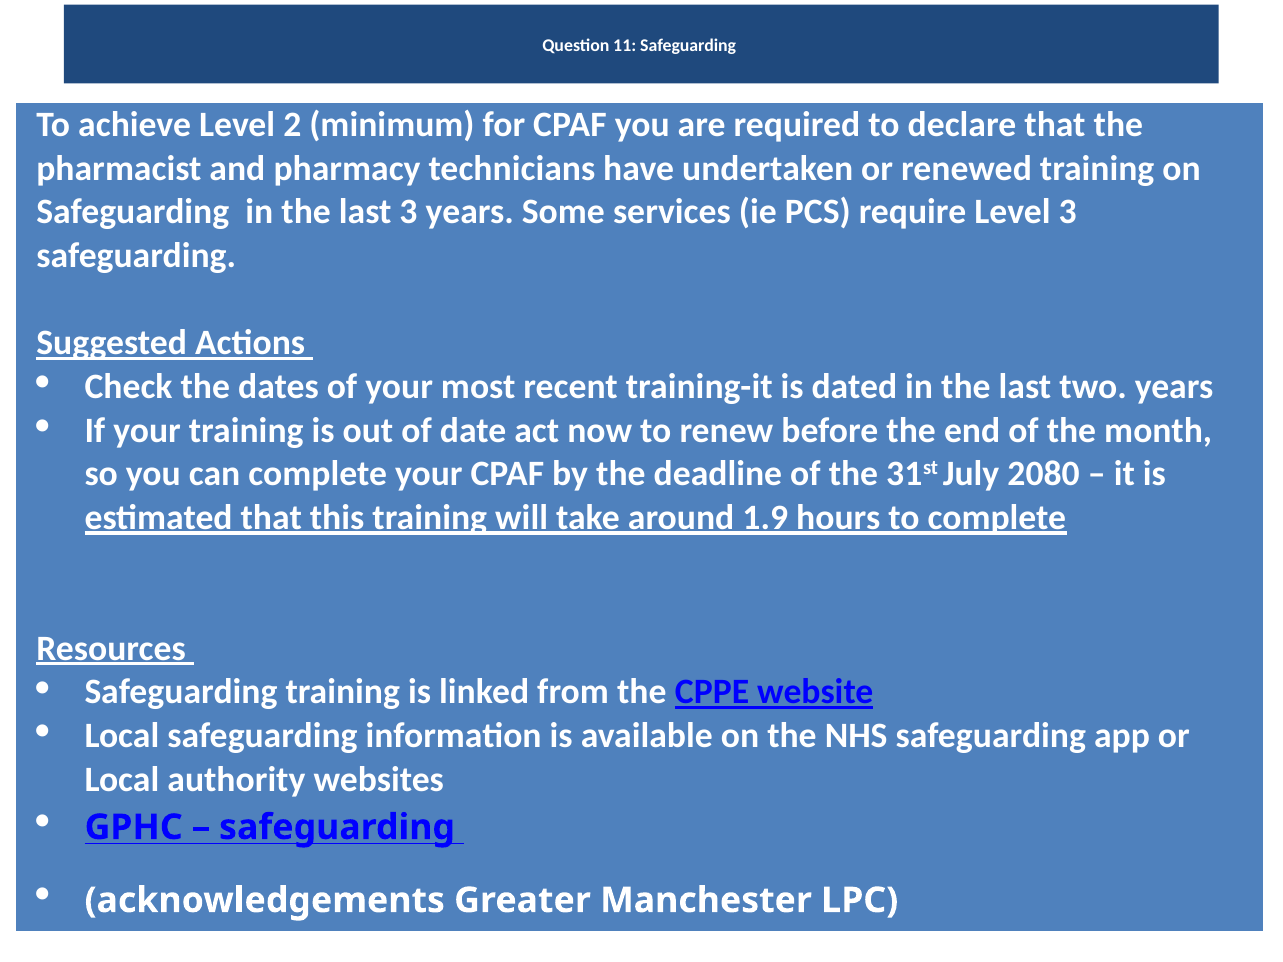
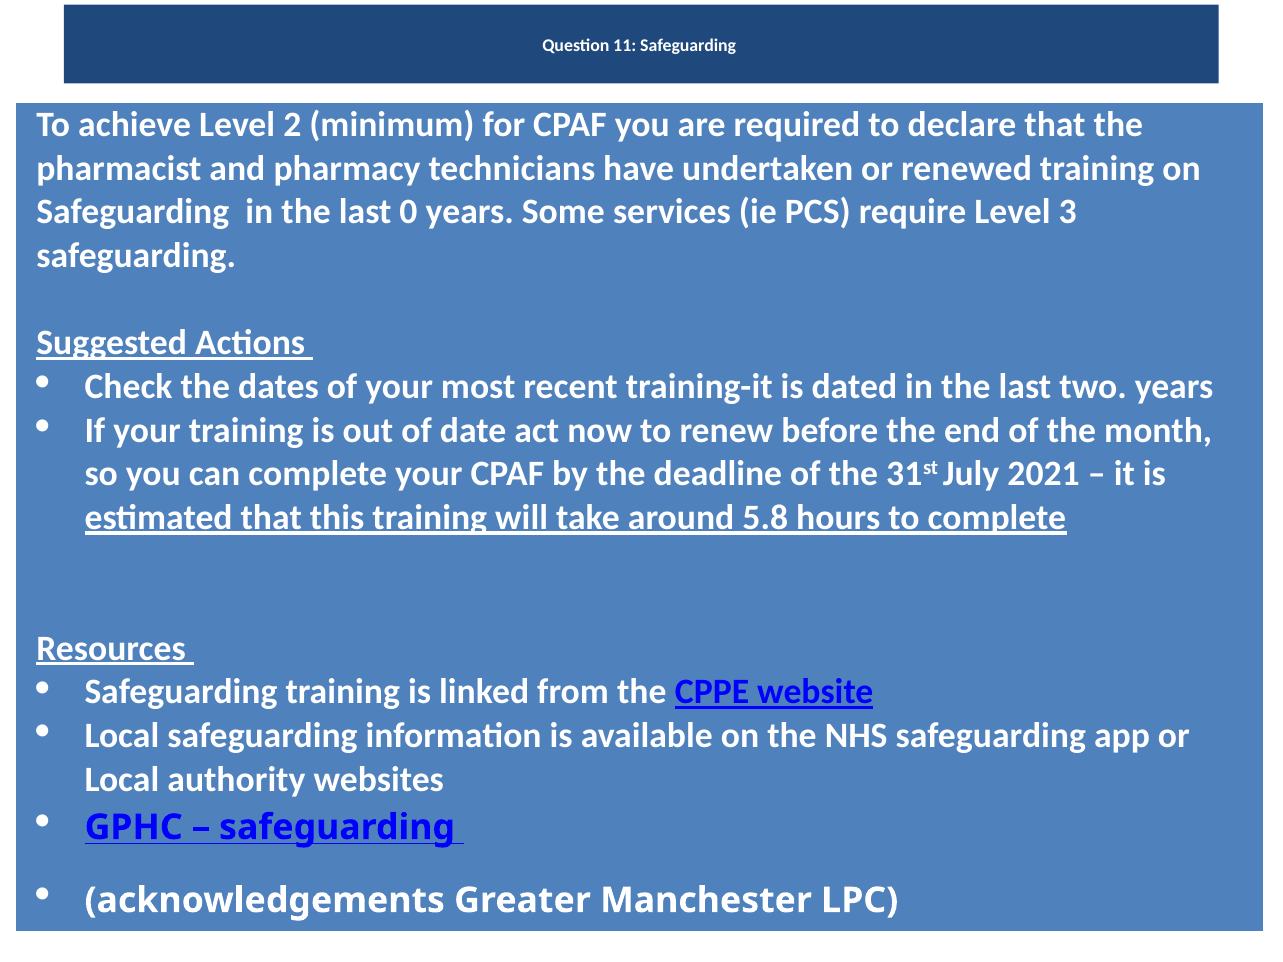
last 3: 3 -> 0 (409, 212)
2080: 2080 -> 2021 (1044, 474)
1.9: 1.9 -> 5.8 (765, 518)
